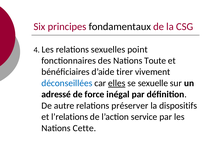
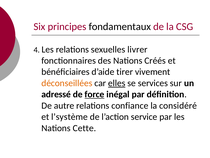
point: point -> livrer (137, 49)
Toute: Toute -> Créés (155, 60)
déconseillées colour: blue -> orange (67, 83)
sexuelle: sexuelle -> services (153, 83)
force underline: none -> present (95, 94)
préserver: préserver -> confiance (130, 105)
dispositifs: dispositifs -> considéré (178, 105)
l’relations: l’relations -> l’système (70, 116)
